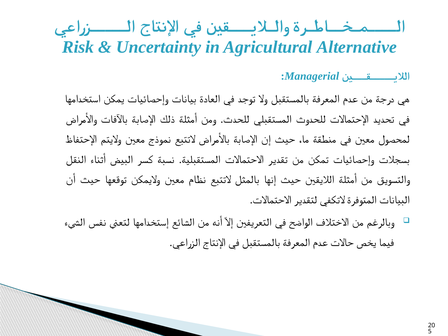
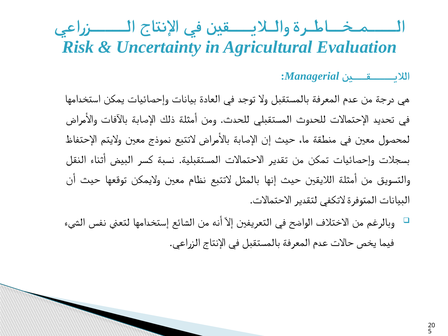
Alternative: Alternative -> Evaluation (357, 47)
